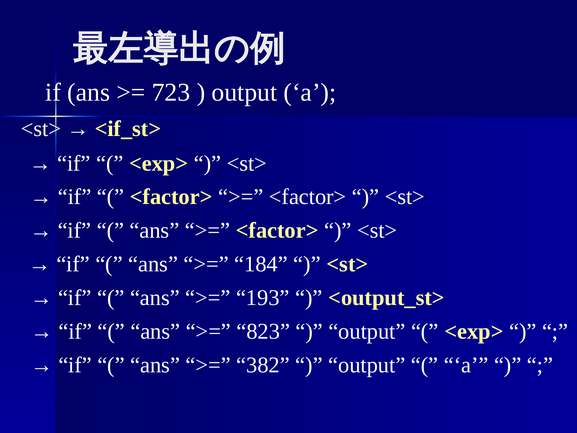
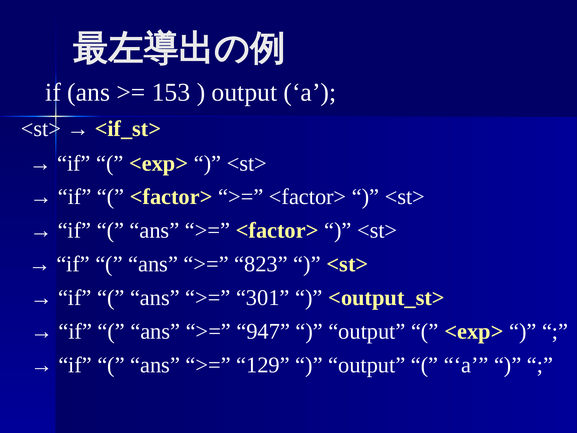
723: 723 -> 153 (171, 92)
184: 184 -> 823 (261, 264)
193: 193 -> 301 (263, 297)
823: 823 -> 947 (263, 331)
382: 382 -> 129 (263, 365)
